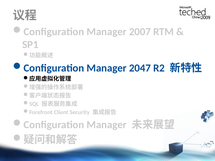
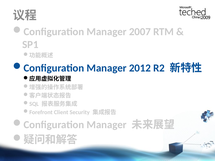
2047: 2047 -> 2012 (140, 68)
